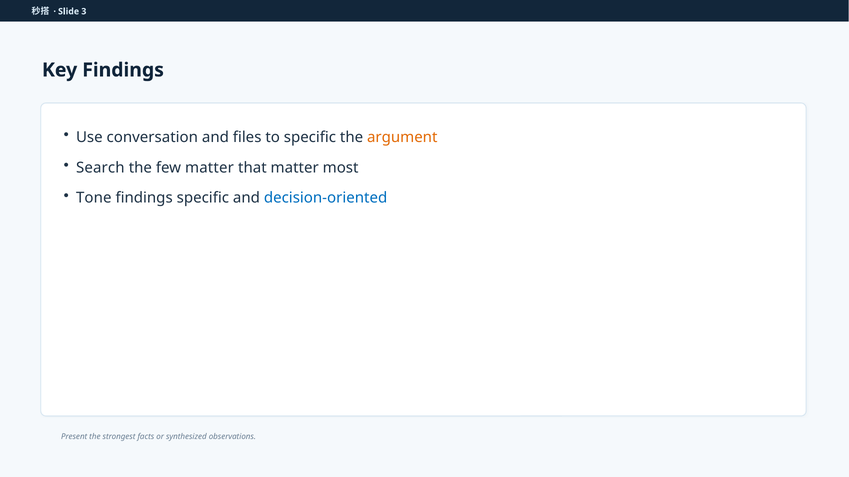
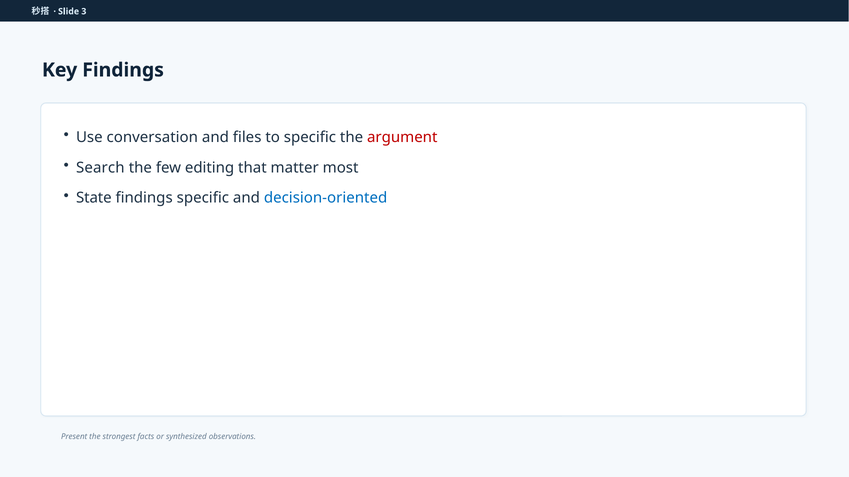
argument colour: orange -> red (402, 137)
few matter: matter -> editing (210, 168)
Tone: Tone -> State (94, 198)
